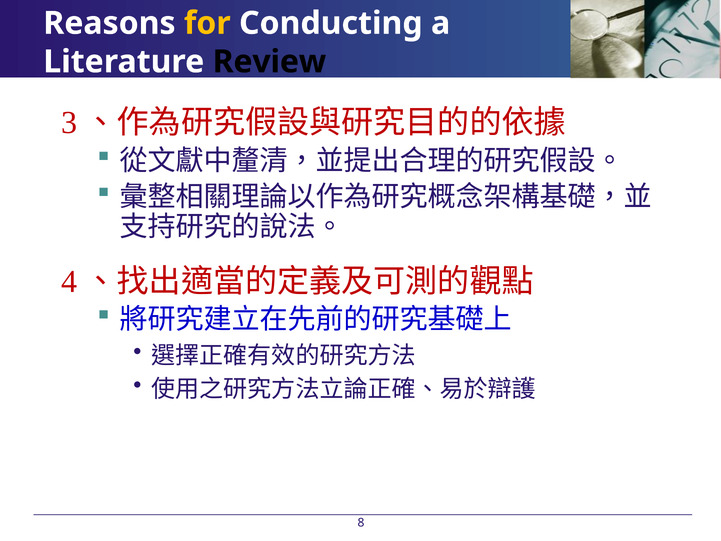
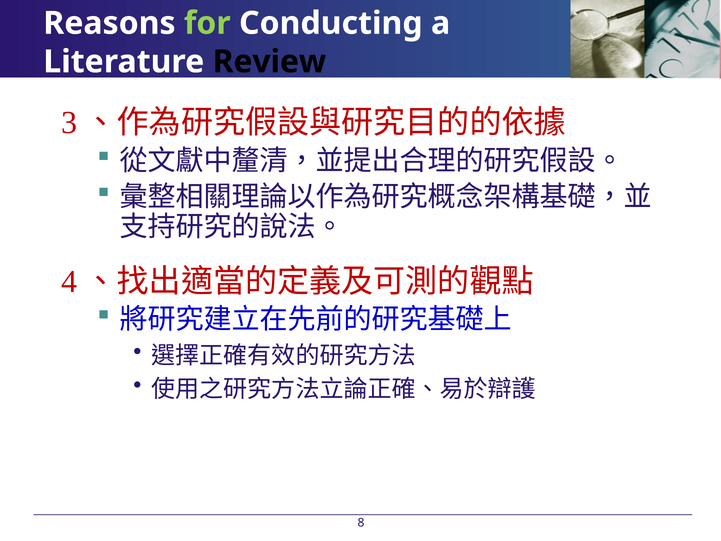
for colour: yellow -> light green (207, 23)
